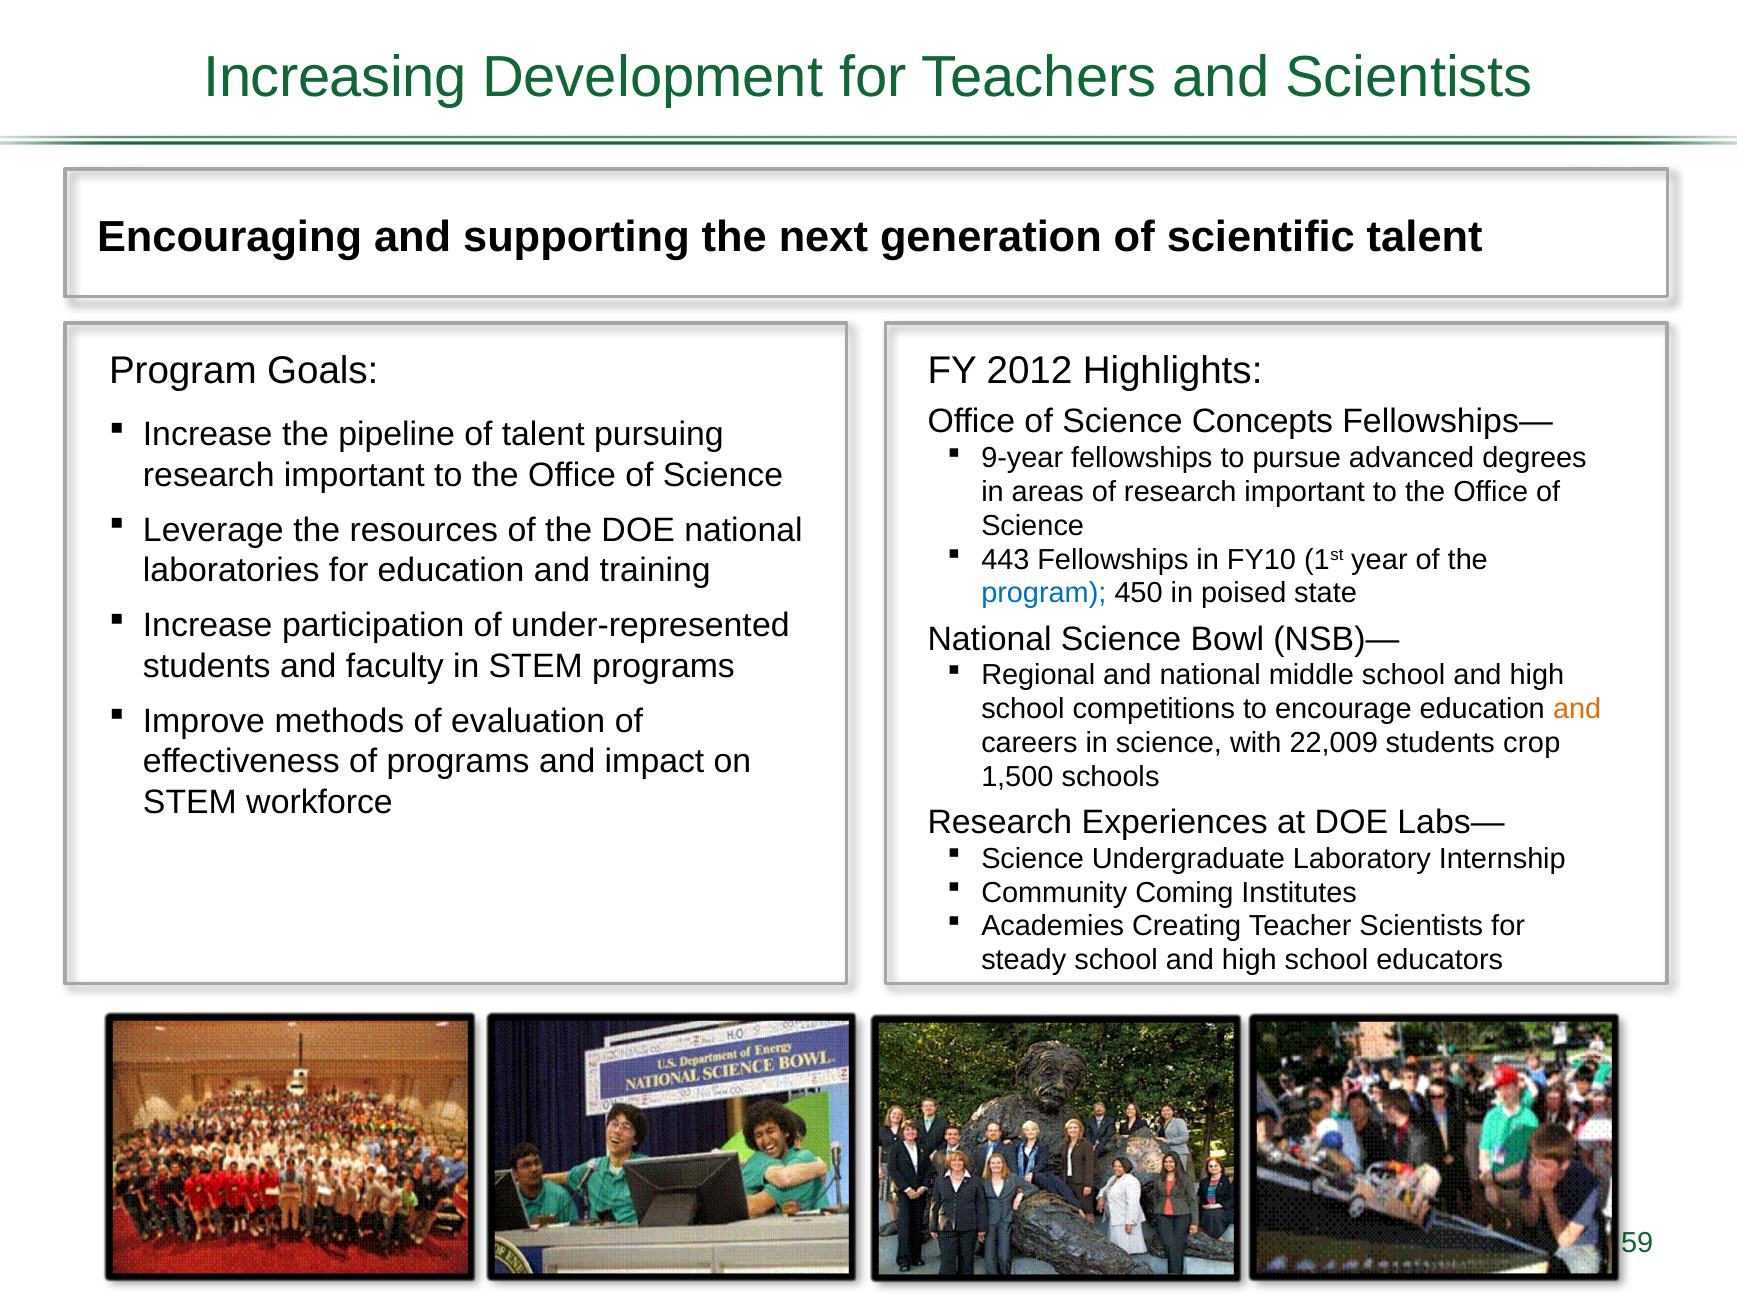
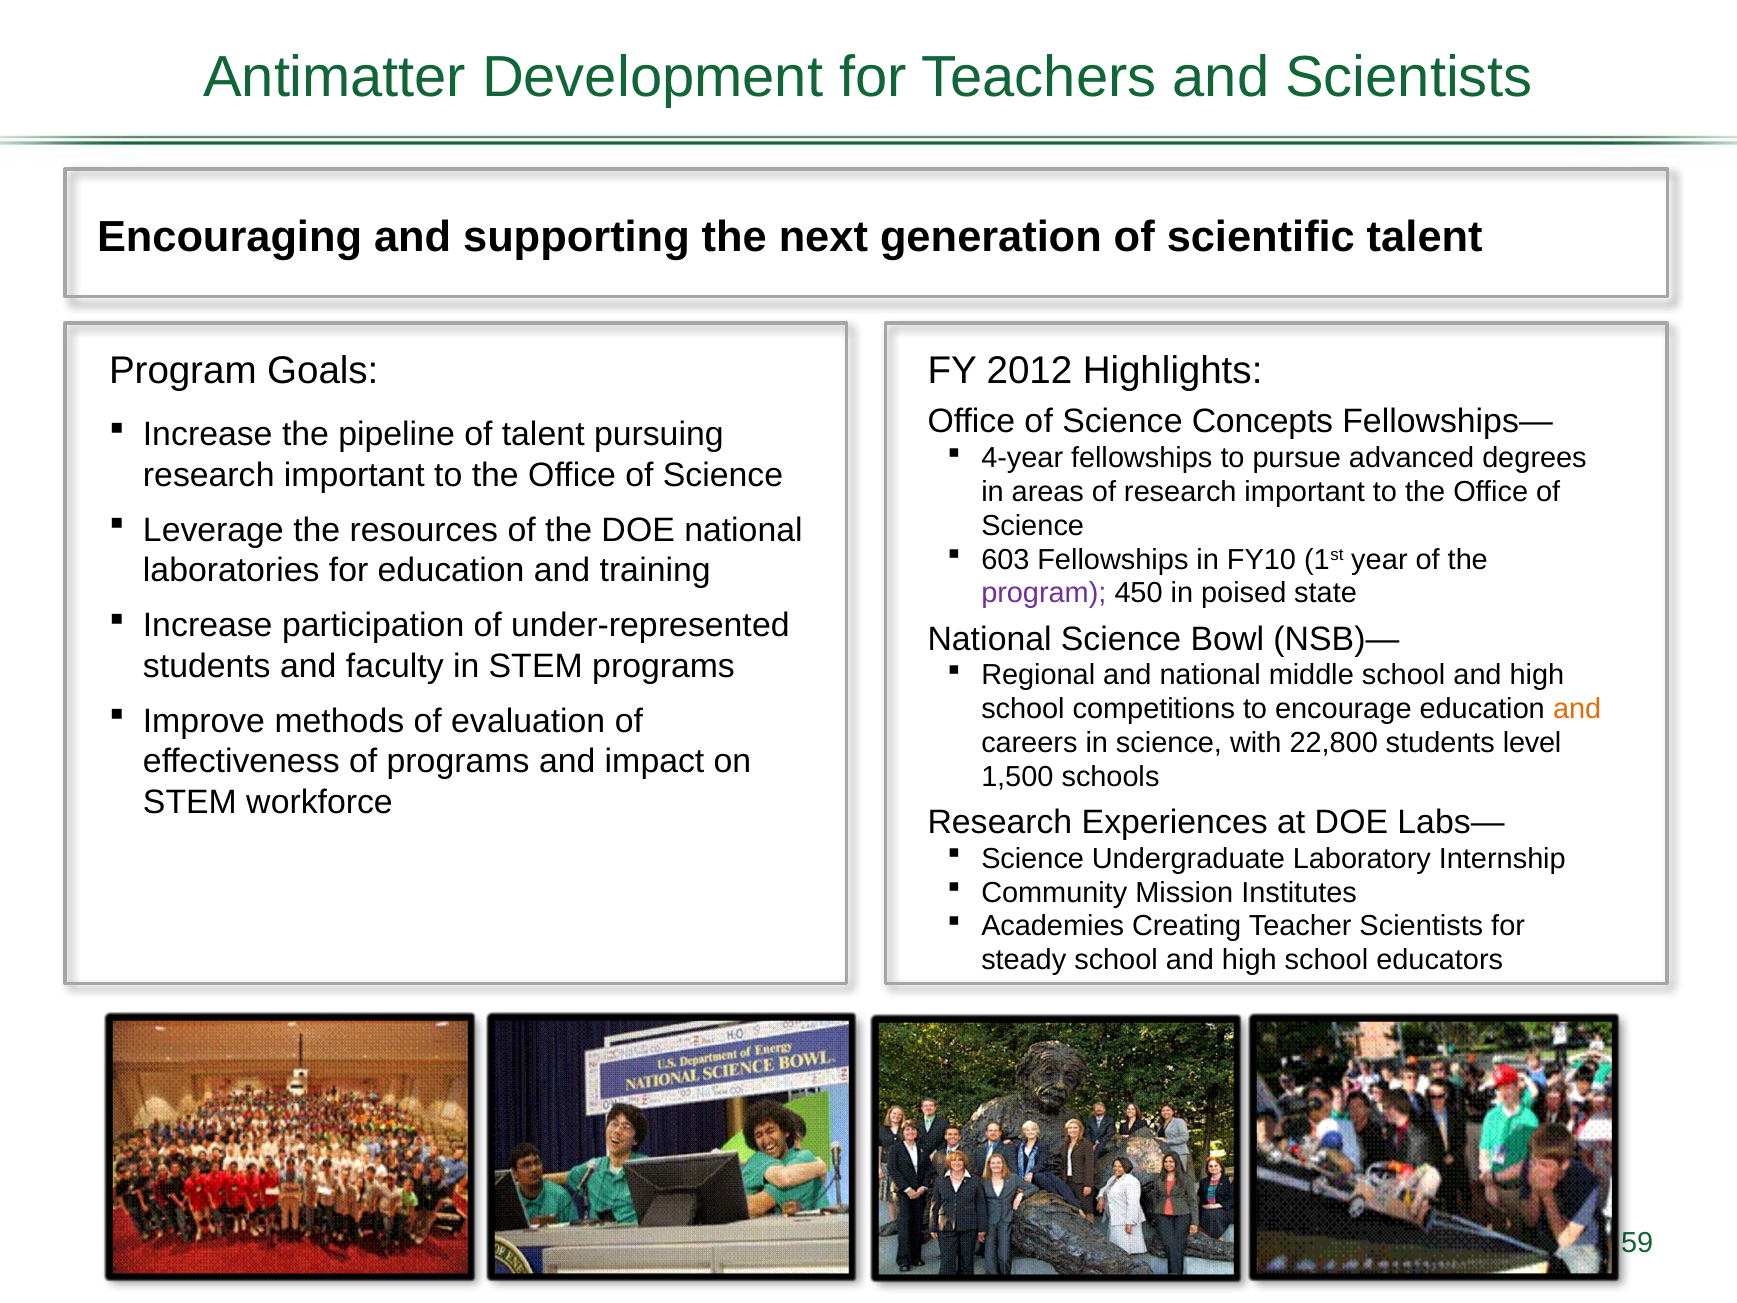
Increasing: Increasing -> Antimatter (335, 77)
9-year: 9-year -> 4-year (1022, 458)
443: 443 -> 603 (1005, 559)
program colour: blue -> purple (1044, 593)
22,009: 22,009 -> 22,800 (1334, 743)
crop: crop -> level (1532, 743)
Coming: Coming -> Mission (1184, 892)
